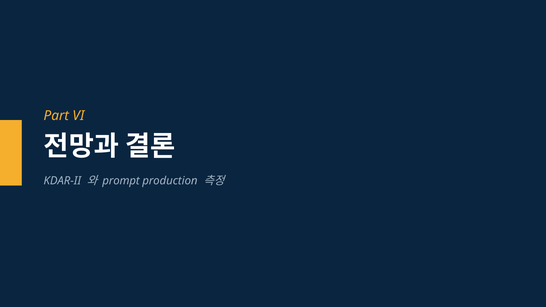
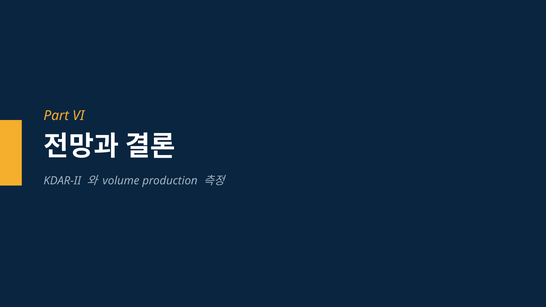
prompt: prompt -> volume (121, 181)
